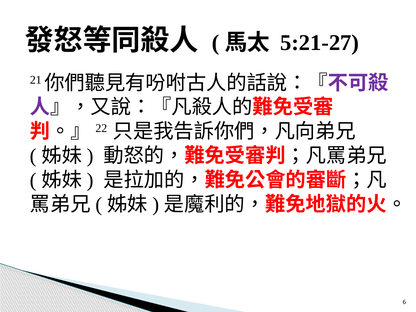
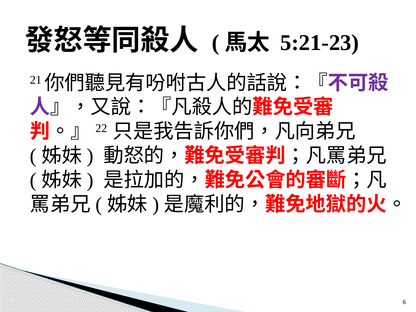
5:21-27: 5:21-27 -> 5:21-23 (320, 43)
